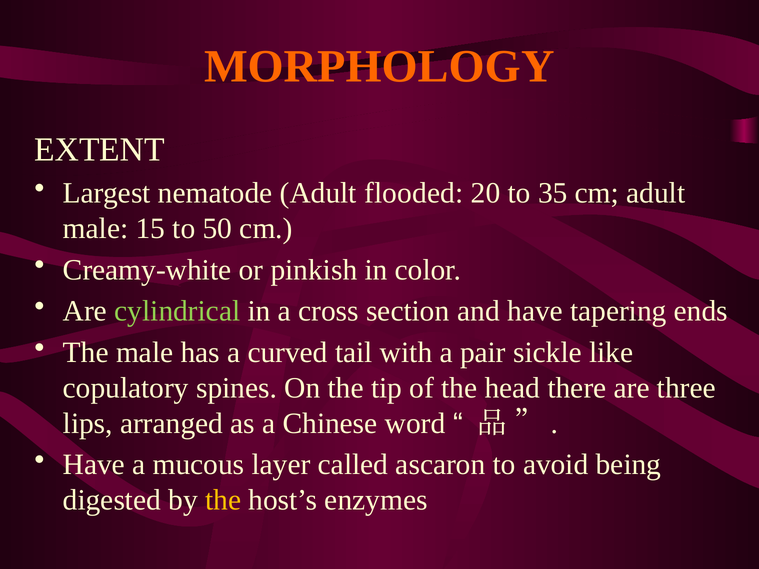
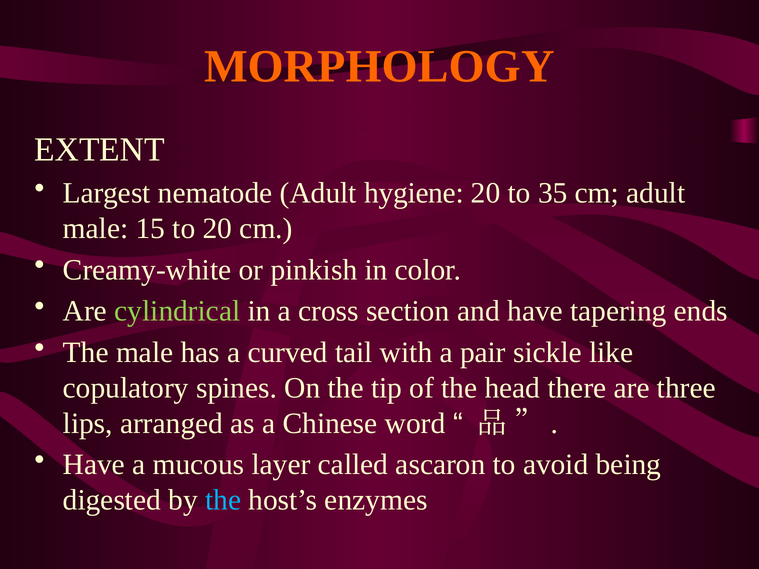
flooded: flooded -> hygiene (414, 193)
to 50: 50 -> 20 (217, 229)
the colour: yellow -> light blue (223, 500)
